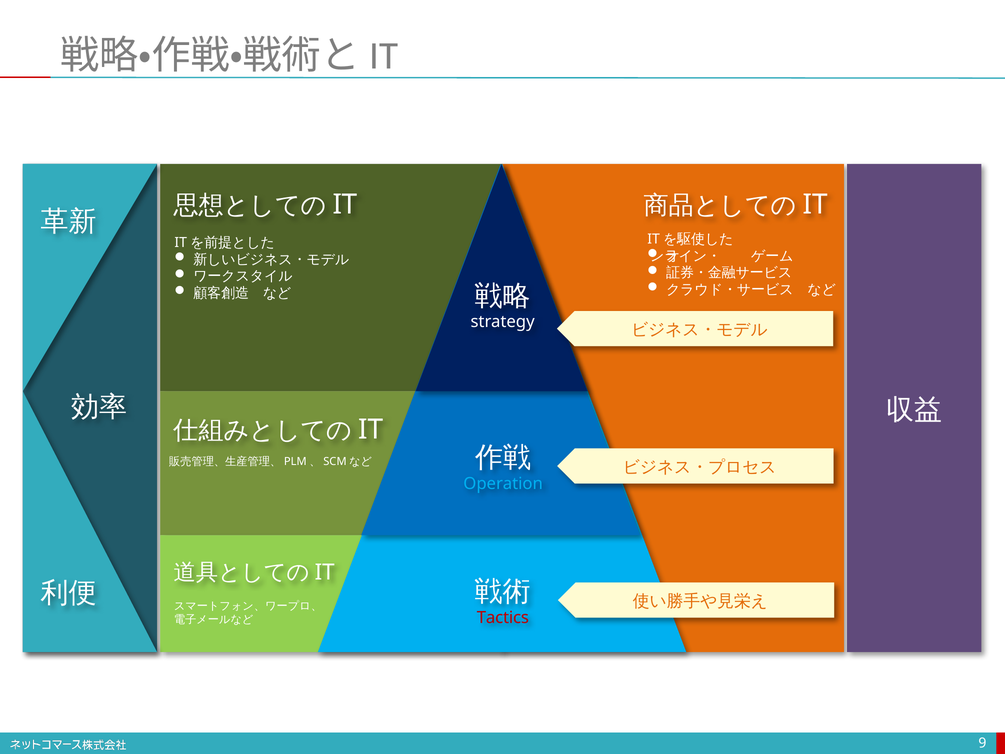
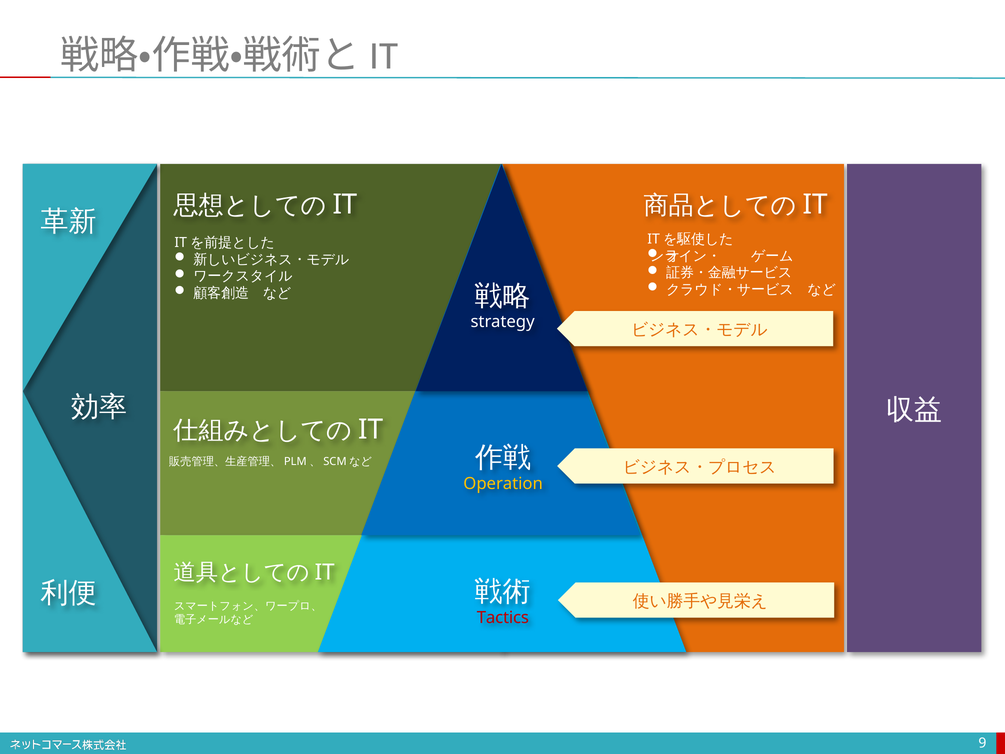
Operation colour: light blue -> yellow (503, 483)
